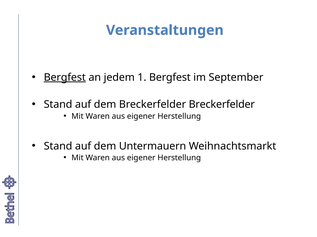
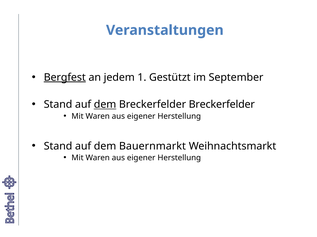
1 Bergfest: Bergfest -> Gestützt (170, 78)
dem underline: none -> present (105, 105)
Untermauern: Untermauern -> Bauernmarkt (152, 147)
